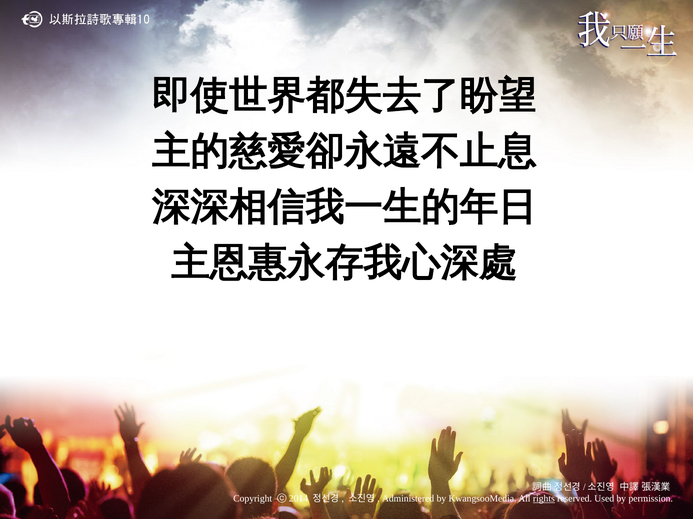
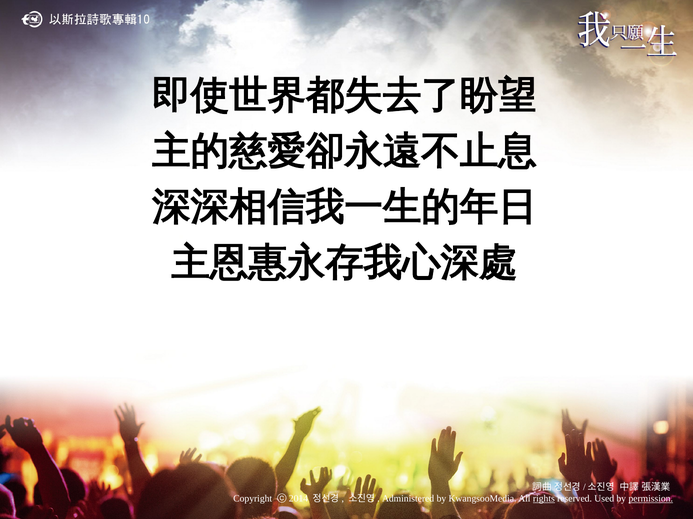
permission underline: none -> present (651, 499)
